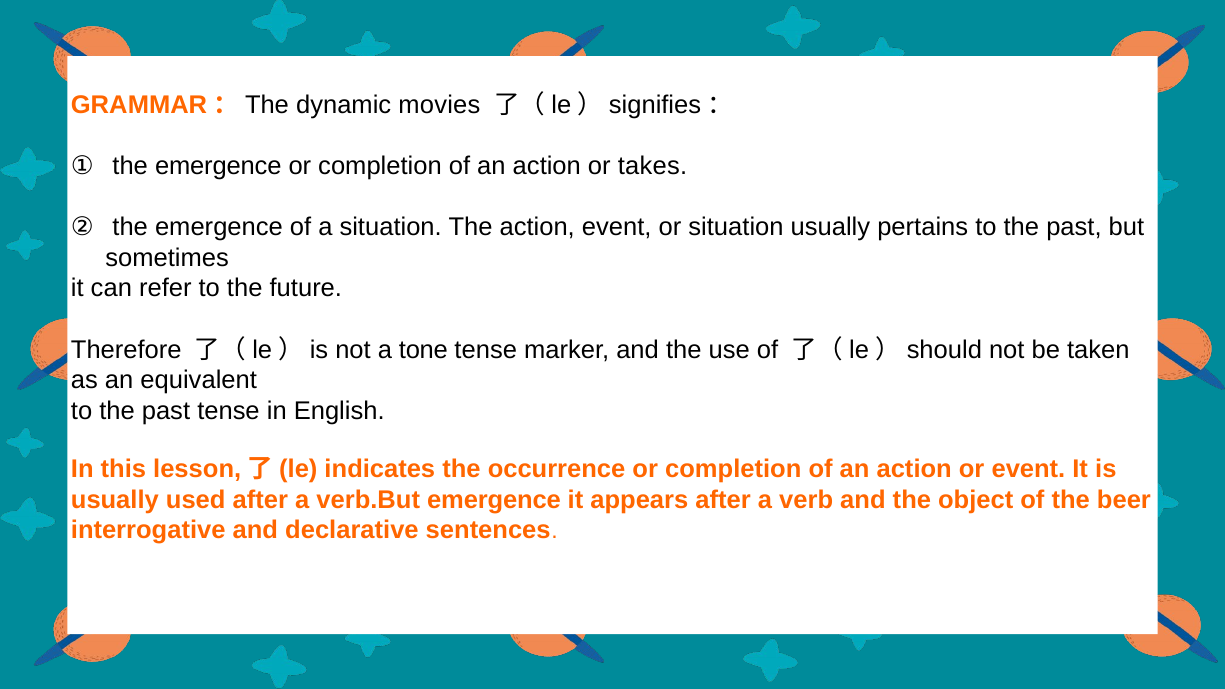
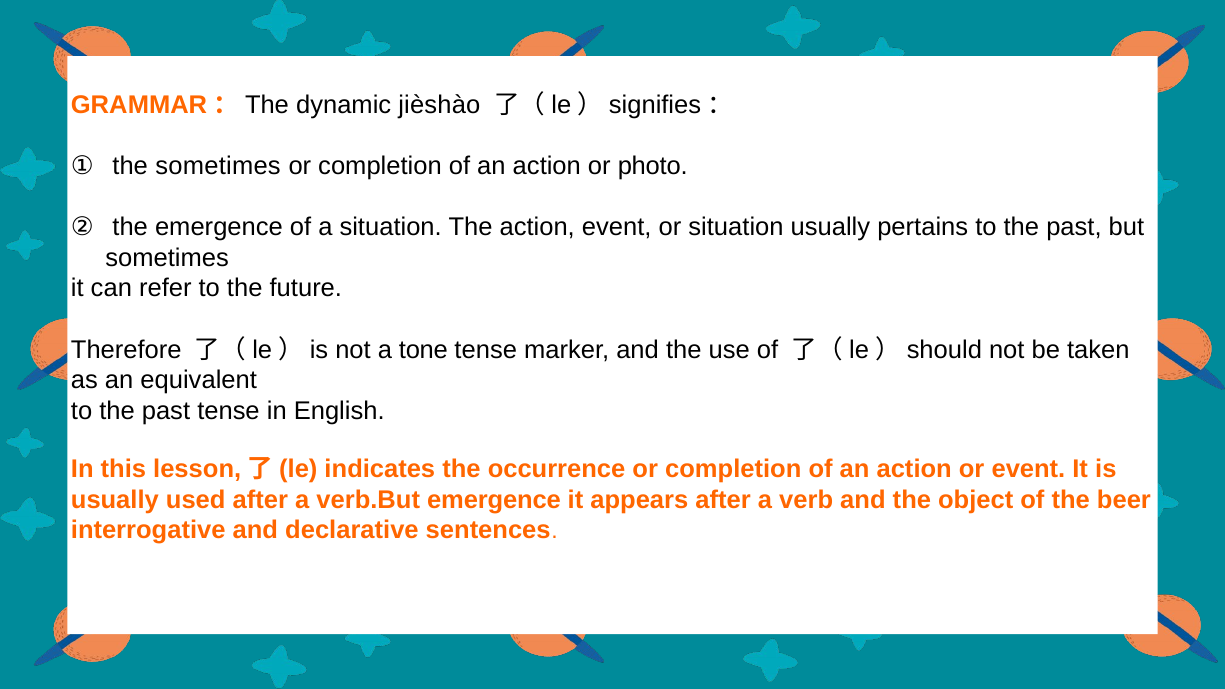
movies: movies -> jièshào (439, 105)
emergence: emergence -> sometimes (218, 166)
takes: takes -> photo (653, 166)
